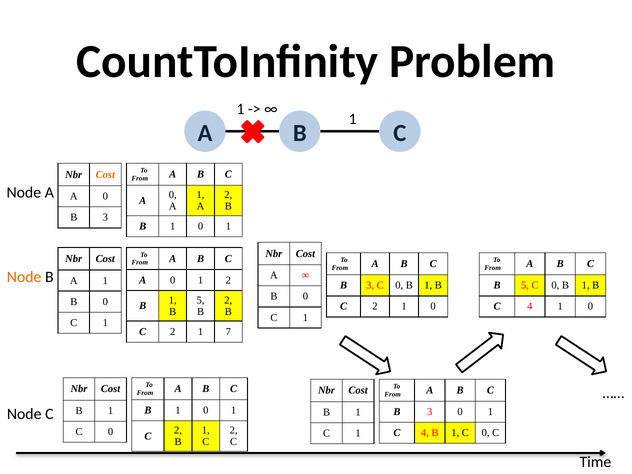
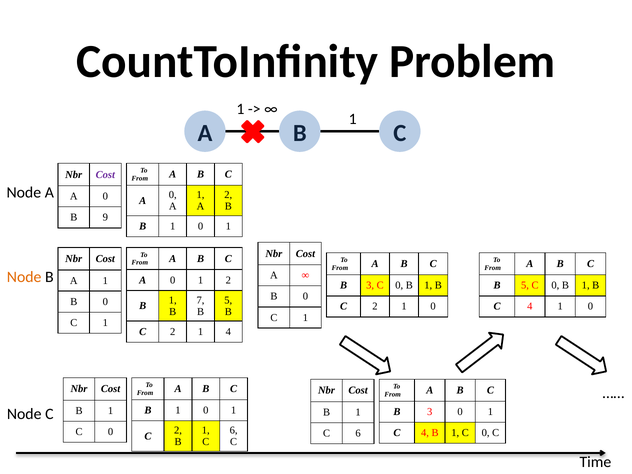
Cost colour: orange -> purple (105, 175)
3: 3 -> 9 (105, 217)
5: 5 -> 7 (201, 300)
2: 2 -> 5 (228, 300)
1 7: 7 -> 4 (228, 332)
2: 2 -> 6 (234, 430)
1: 1 -> 6 (358, 433)
